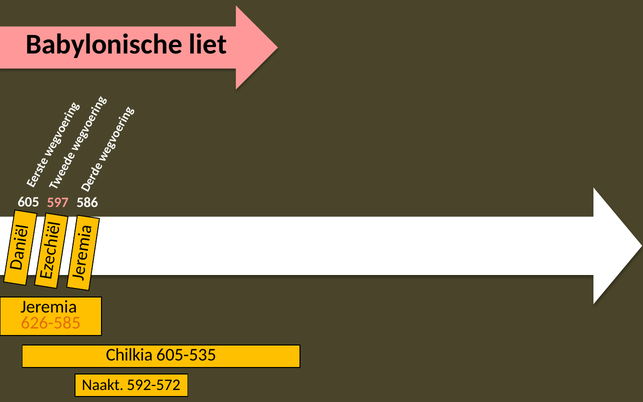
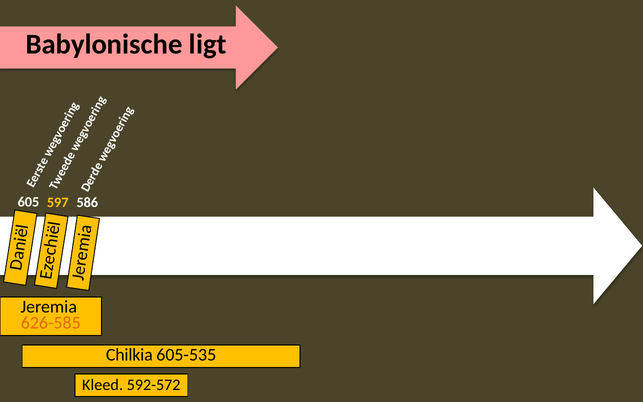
liet: liet -> ligt (208, 44)
597 colour: pink -> yellow (58, 202)
Naakt: Naakt -> Kleed (103, 385)
